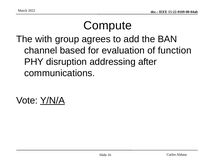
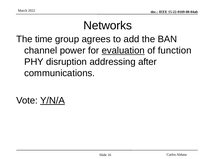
Compute: Compute -> Networks (108, 25)
with: with -> time (44, 39)
based: based -> power (73, 50)
evaluation underline: none -> present (123, 50)
